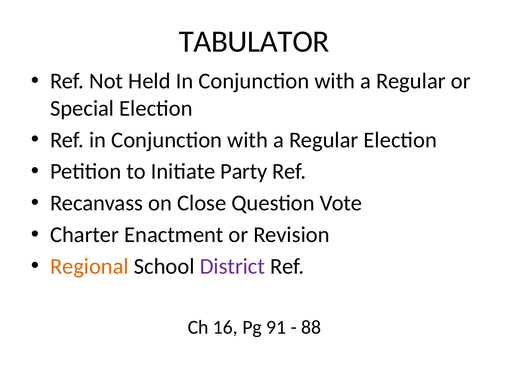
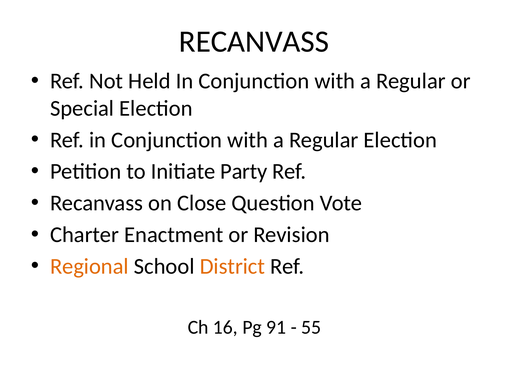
TABULATOR: TABULATOR -> RECANVASS (254, 42)
District colour: purple -> orange (232, 266)
88: 88 -> 55 (311, 327)
